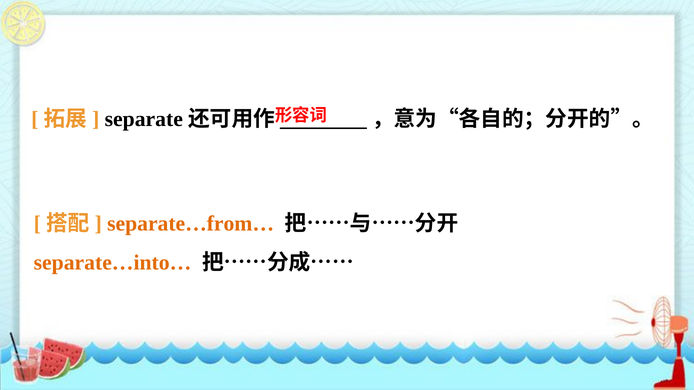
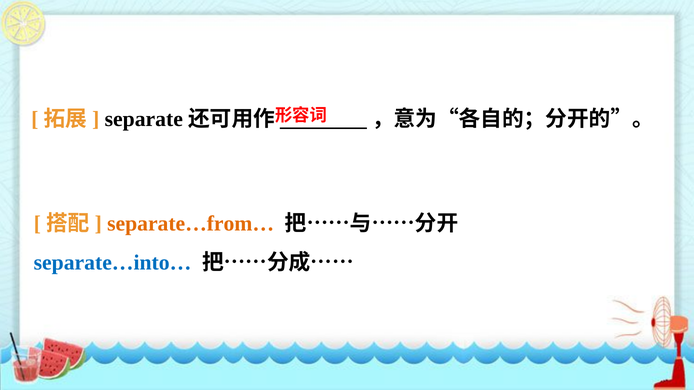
separate…into… colour: orange -> blue (113, 263)
